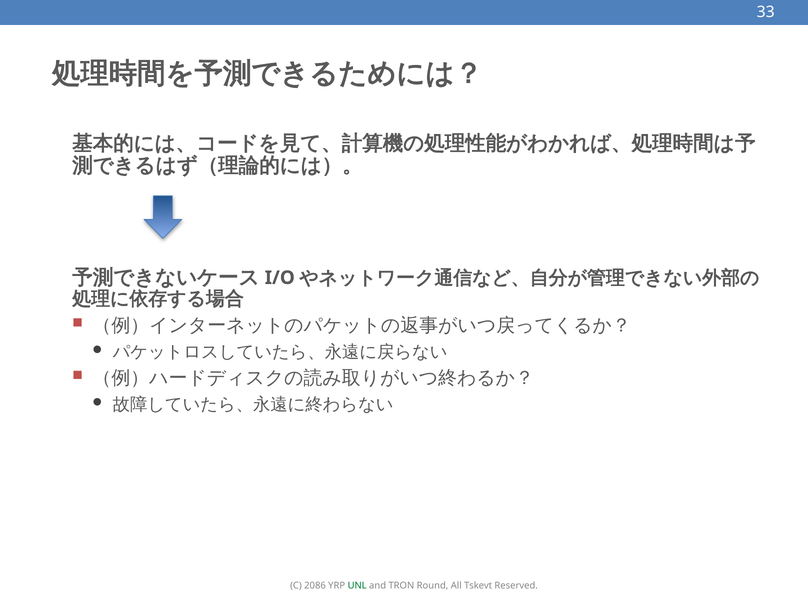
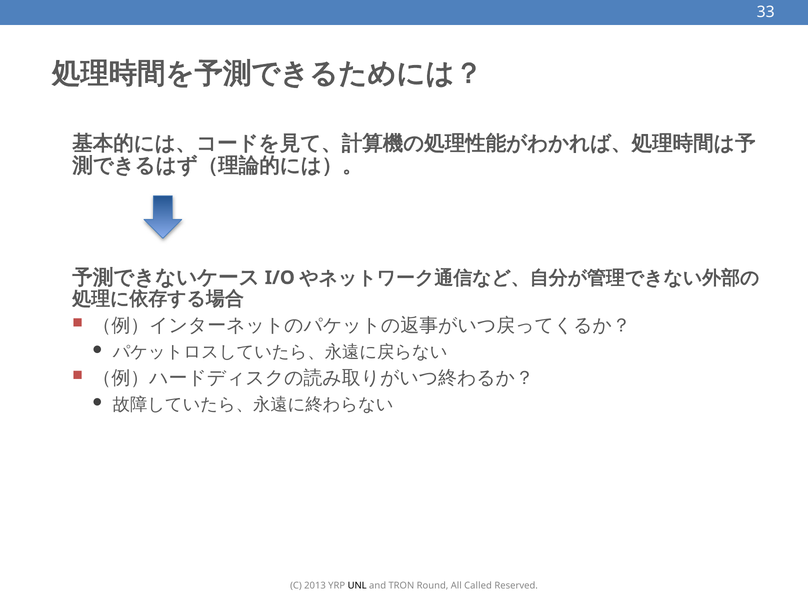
2086: 2086 -> 2013 (315, 586)
UNL colour: green -> black (357, 586)
Tskevt: Tskevt -> Called (478, 586)
